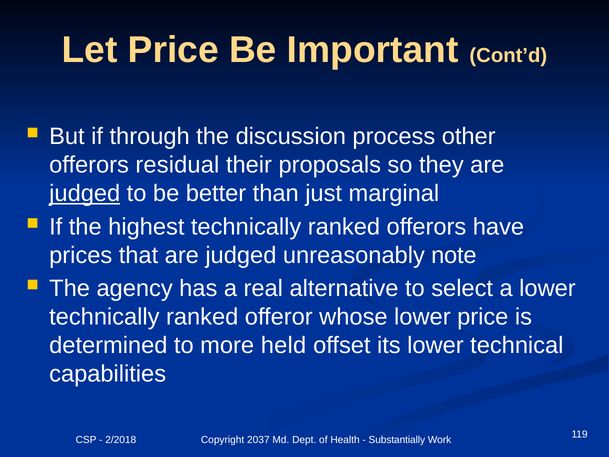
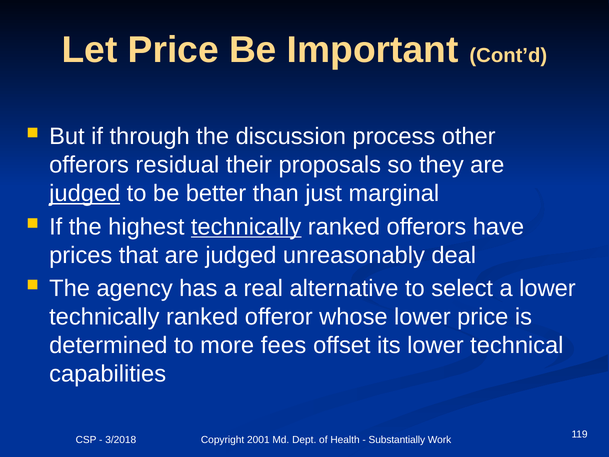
technically underline: none -> present (246, 227)
note: note -> deal (454, 255)
held: held -> fees (284, 345)
2/2018: 2/2018 -> 3/2018 (121, 439)
2037: 2037 -> 2001 (258, 439)
